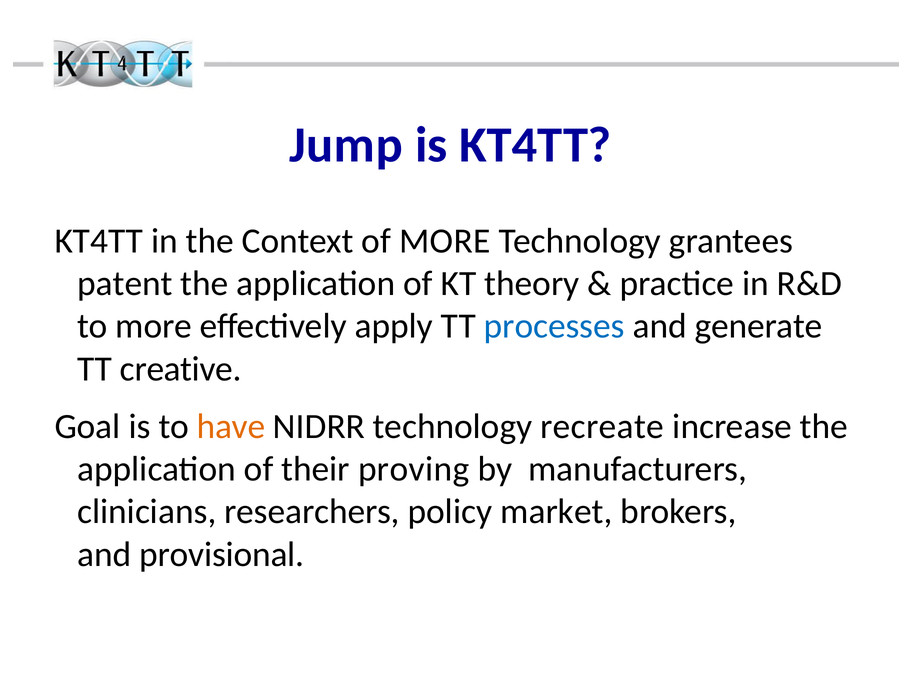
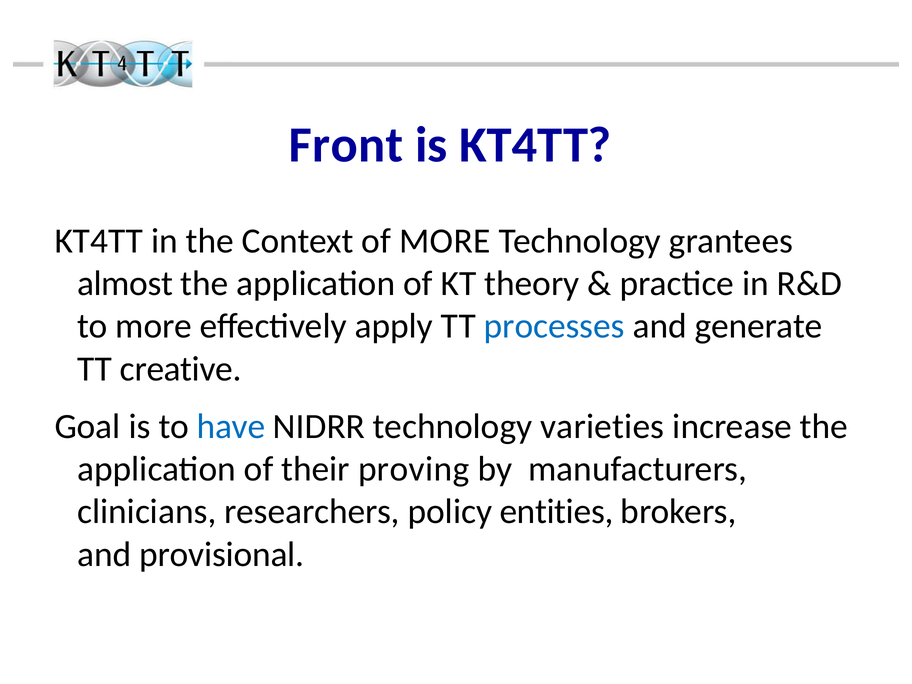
Jump: Jump -> Front (346, 145)
patent: patent -> almost (125, 284)
have colour: orange -> blue (231, 427)
recreate: recreate -> varieties (602, 427)
market: market -> entities (557, 512)
